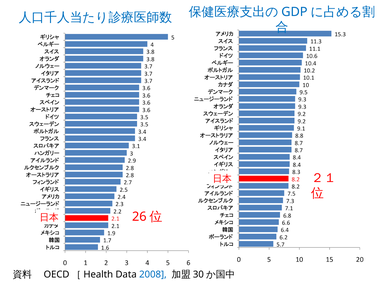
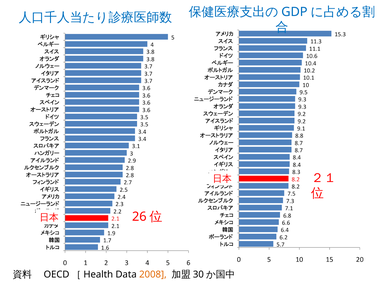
2008 colour: blue -> orange (153, 274)
